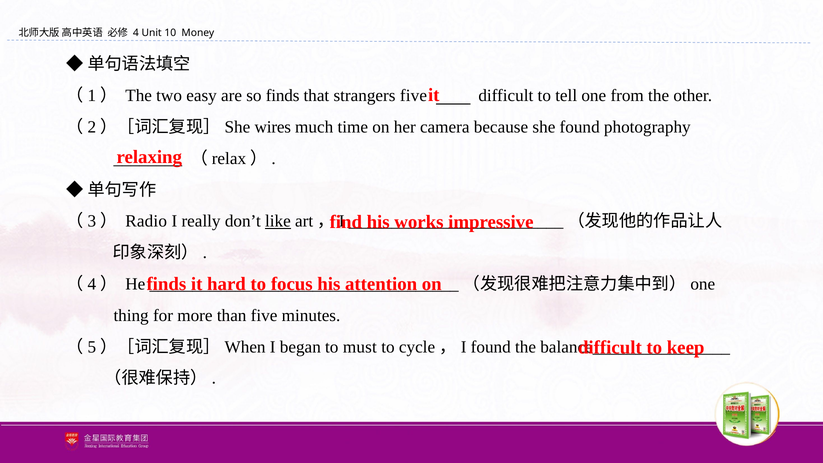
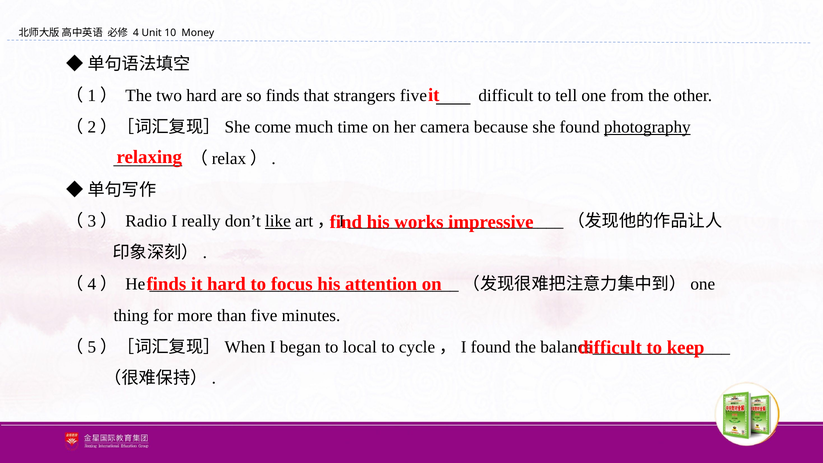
two easy: easy -> hard (202, 96)
wires: wires -> come (273, 127)
photography underline: none -> present (647, 127)
must: must -> local (360, 347)
